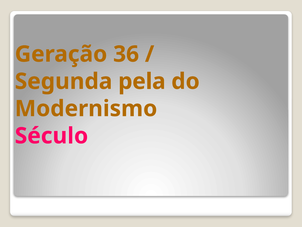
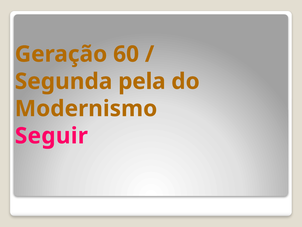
36: 36 -> 60 (126, 54)
Século: Século -> Seguir (51, 136)
